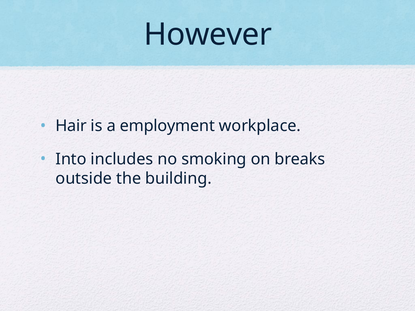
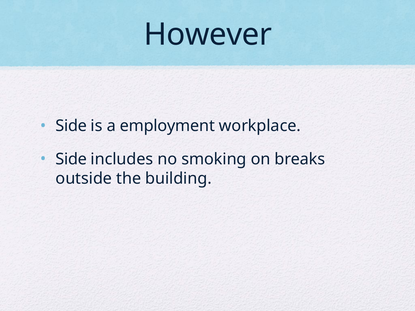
Hair: Hair -> Side (71, 126)
Into: Into -> Side (71, 159)
